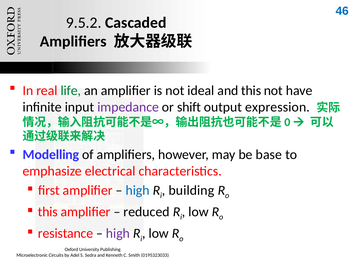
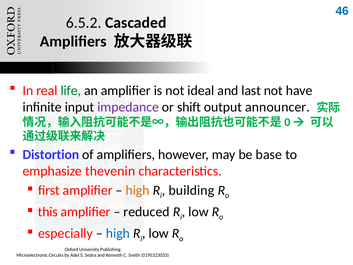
9.5.2: 9.5.2 -> 6.5.2 (84, 23)
and this: this -> last (251, 90)
expression: expression -> announcer (277, 107)
Modelling: Modelling -> Distortion (51, 154)
electrical: electrical -> thevenin (110, 171)
high colour: blue -> orange (138, 190)
resistance: resistance -> especially (66, 233)
high colour: purple -> blue (118, 233)
